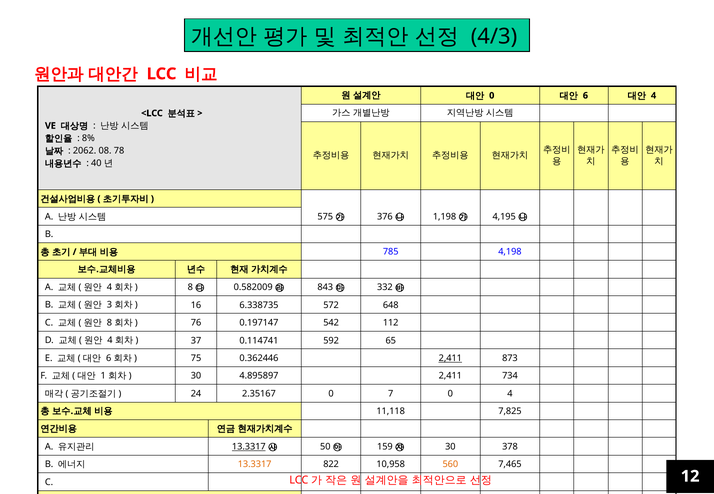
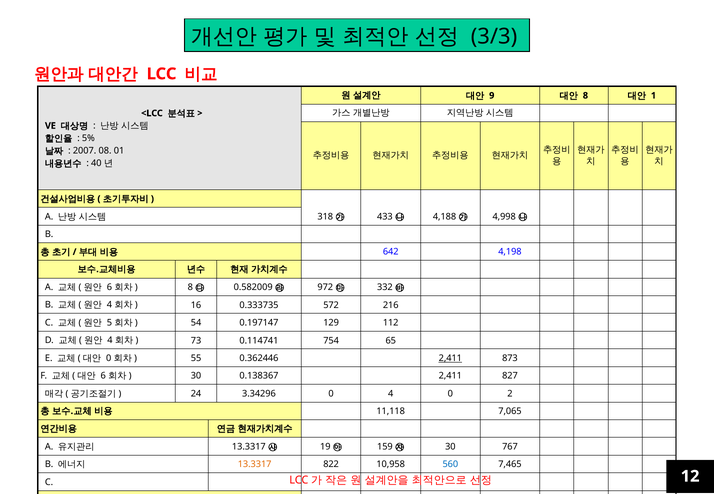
4/3: 4/3 -> 3/3 (494, 37)
0: 0 -> 9 (492, 96)
6: 6 -> 8 (585, 96)
4: 4 -> 1 (654, 96)
8%: 8% -> 5% (88, 138)
2062: 2062 -> 2007 (85, 151)
78: 78 -> 01 (119, 151)
575: 575 -> 318 (325, 217)
376: 376 -> 433 (385, 217)
1,198: 1,198 -> 4,188 (445, 217)
4,195: 4,195 -> 4,998 (504, 217)
785: 785 -> 642 (391, 252)
4: 4 -> 6 (109, 287)
843: 843 -> 972 (325, 287)
3: 3 -> 4 (109, 305)
6.338735: 6.338735 -> 0.333735 (259, 305)
648: 648 -> 216 (391, 305)
8: 8 -> 5 (109, 323)
76: 76 -> 54 (196, 323)
542: 542 -> 129 (331, 323)
37: 37 -> 73 (196, 341)
592: 592 -> 754 (331, 341)
6: 6 -> 0 (109, 358)
75: 75 -> 55 (196, 358)
1: 1 -> 6 (103, 376)
4.895897: 4.895897 -> 0.138367 (259, 376)
734: 734 -> 827 (510, 376)
2.35167: 2.35167 -> 3.34296 (259, 394)
0 7: 7 -> 4 (391, 394)
0 4: 4 -> 2 (510, 394)
7,825: 7,825 -> 7,065 (510, 412)
13.3317 underline: present -> none (249, 447)
50: 50 -> 19 (325, 447)
378: 378 -> 767 (510, 447)
560 colour: orange -> blue (450, 465)
